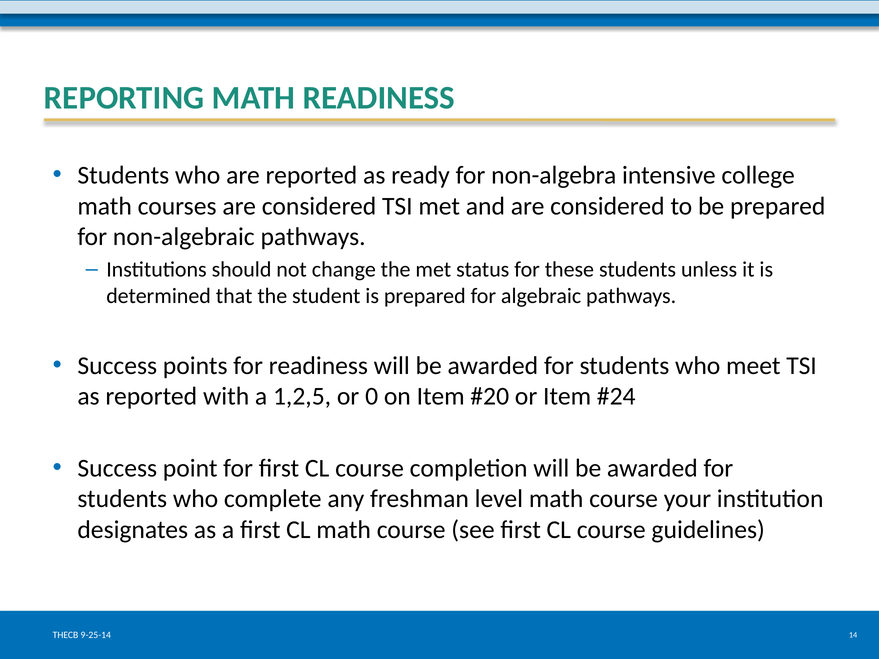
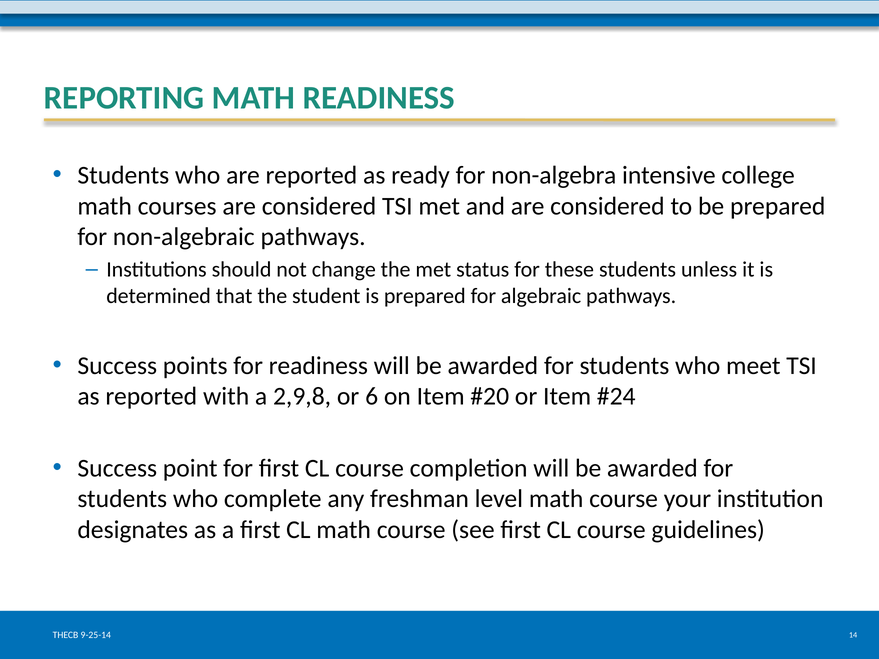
1,2,5: 1,2,5 -> 2,9,8 (302, 397)
0: 0 -> 6 (372, 397)
